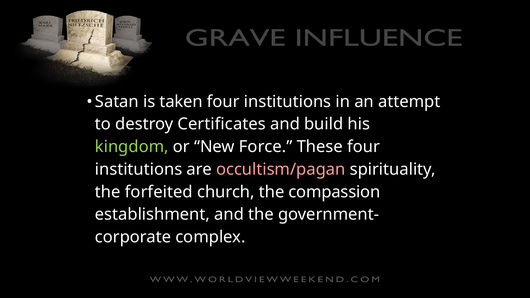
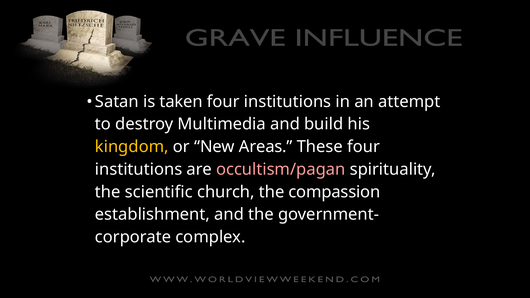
Certificates: Certificates -> Multimedia (222, 124)
kingdom colour: light green -> yellow (132, 147)
Force: Force -> Areas (266, 147)
forfeited: forfeited -> scientific (159, 192)
